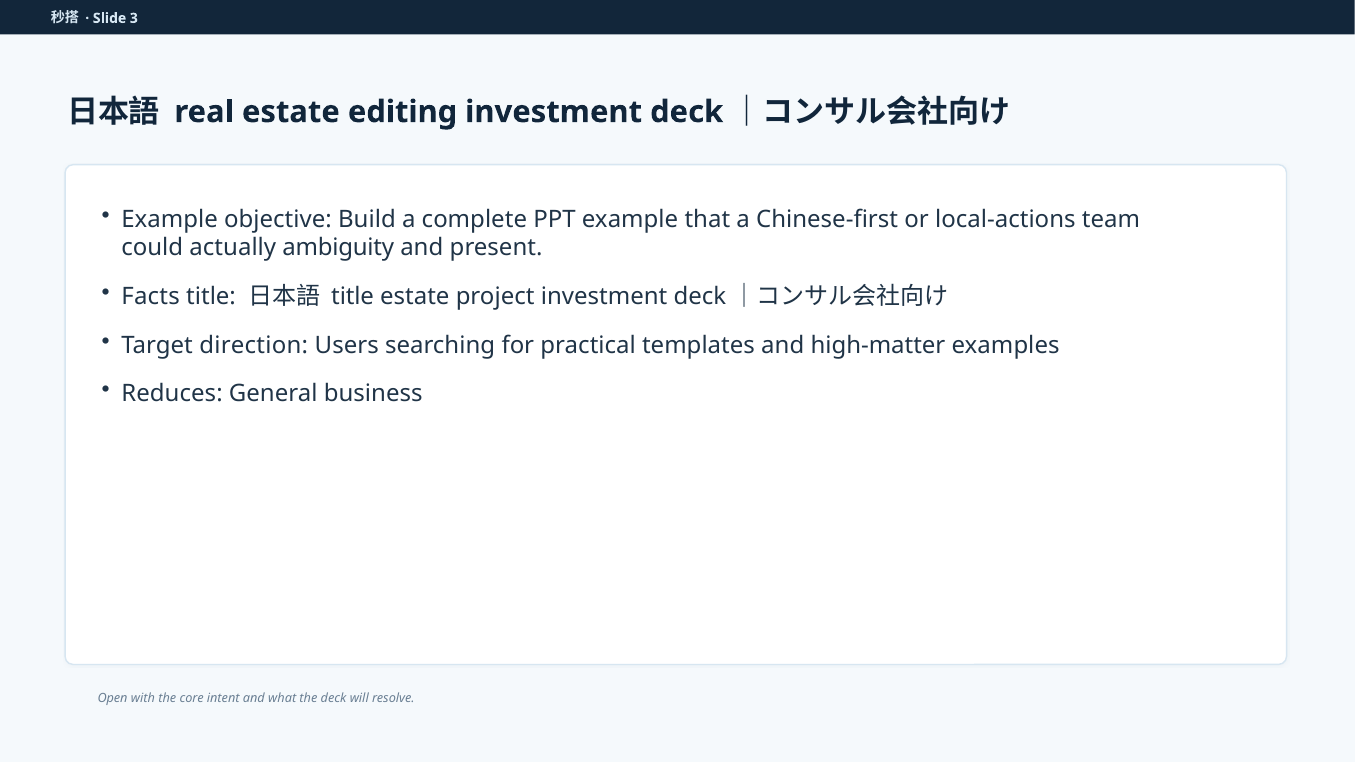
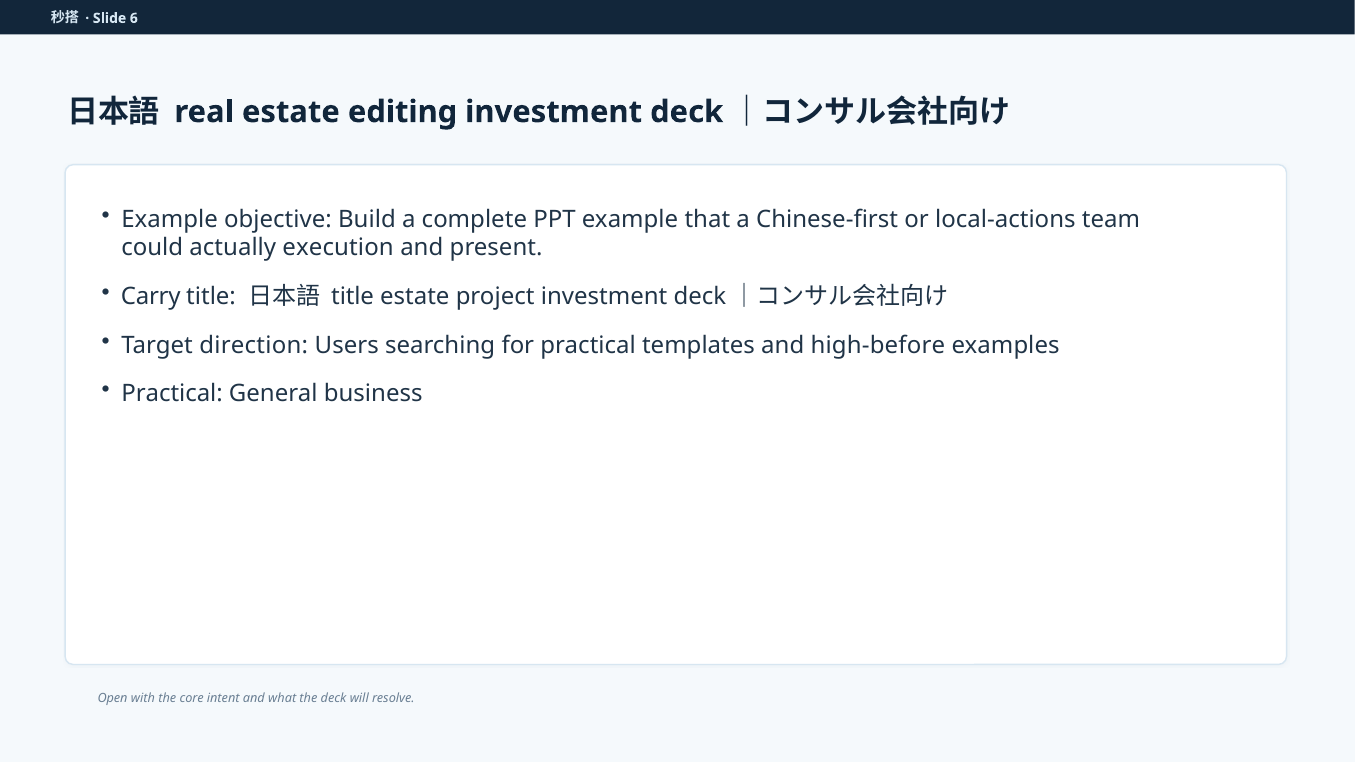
3: 3 -> 6 (134, 18)
ambiguity: ambiguity -> execution (338, 248)
Facts: Facts -> Carry (151, 297)
high-matter: high-matter -> high-before (878, 345)
Reduces: Reduces -> Practical (172, 394)
